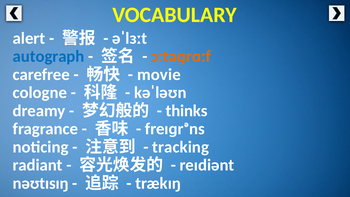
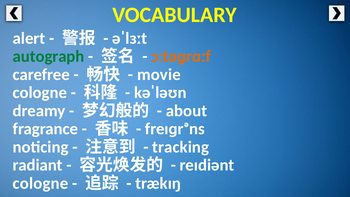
autograph colour: blue -> green (49, 56)
thinks: thinks -> about (186, 111)
nəʊtɪsɪŋ: nəʊtɪsɪŋ -> cologne (40, 183)
